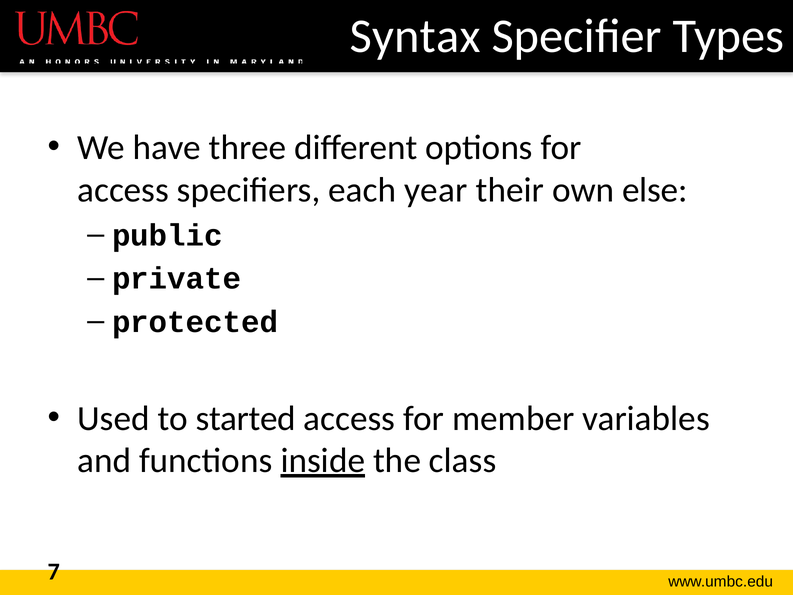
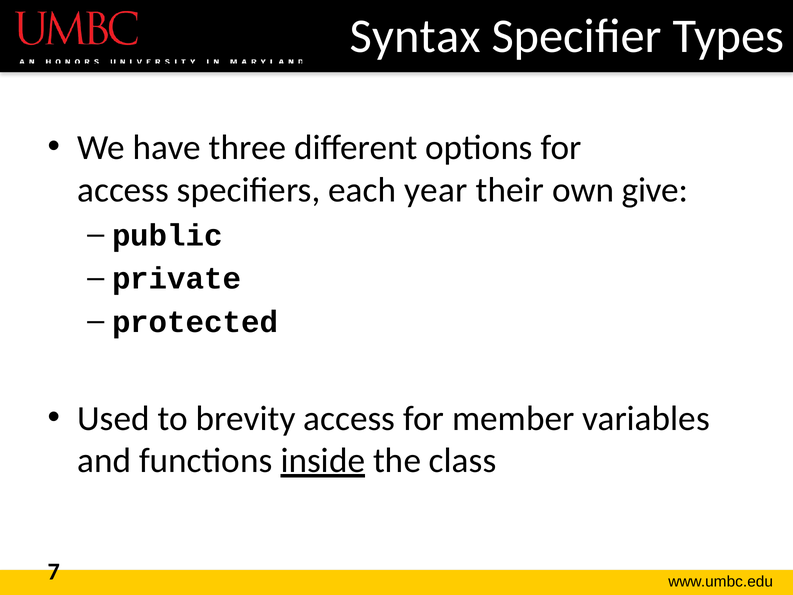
else: else -> give (655, 190)
started: started -> brevity (246, 418)
